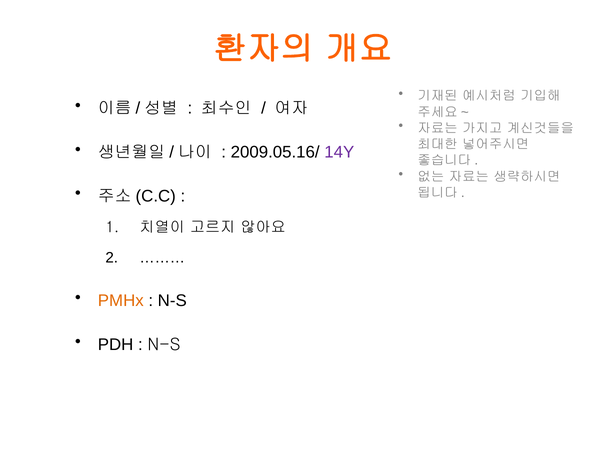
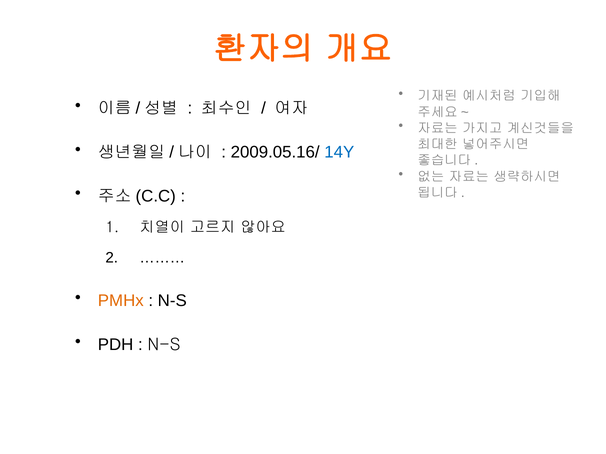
14Y colour: purple -> blue (339, 152)
